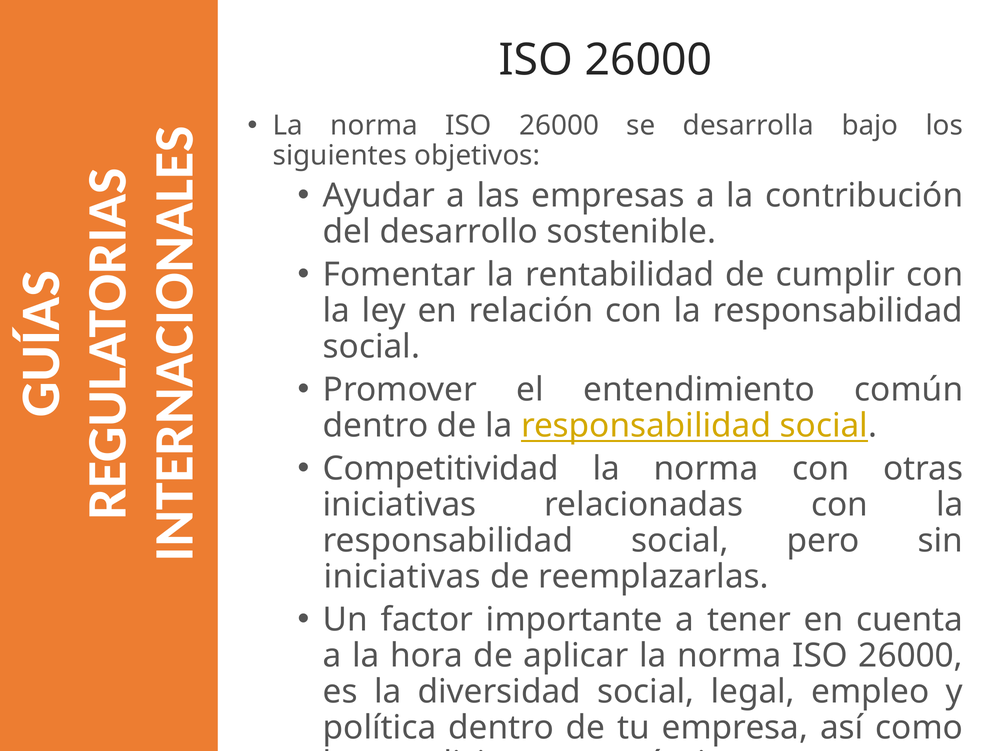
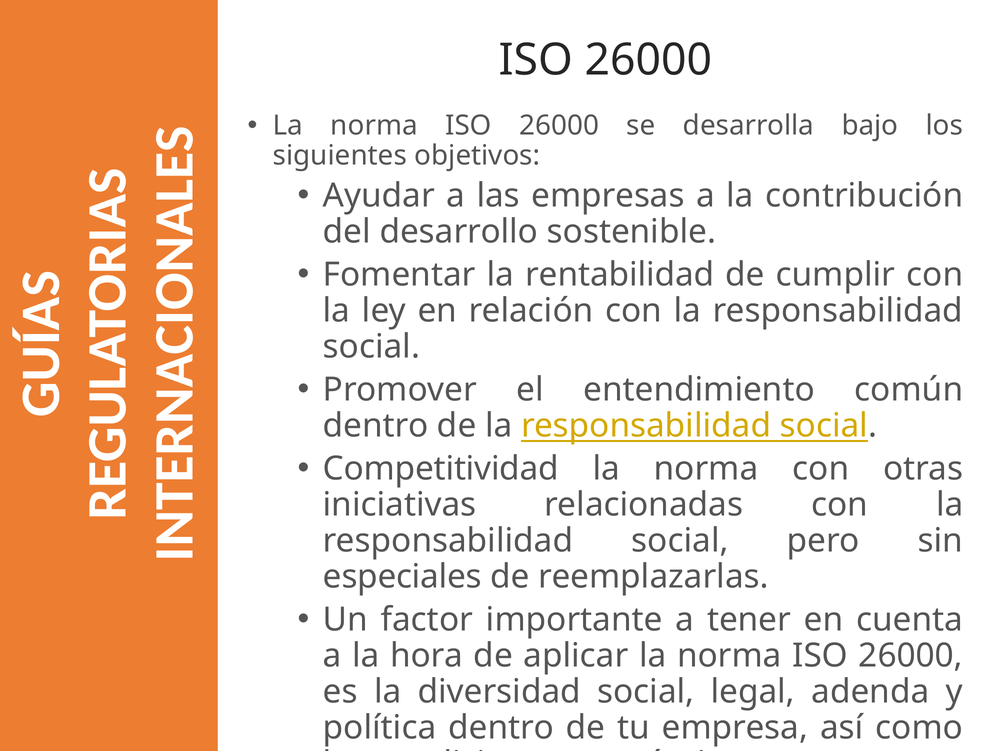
iniciativas: iniciativas -> especiales (402, 577)
empleo: empleo -> adenda (870, 692)
